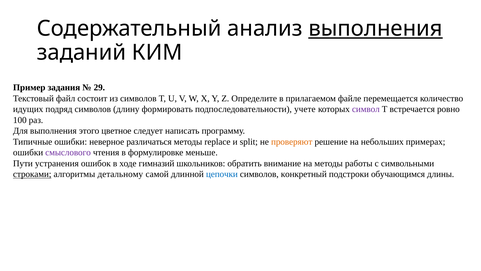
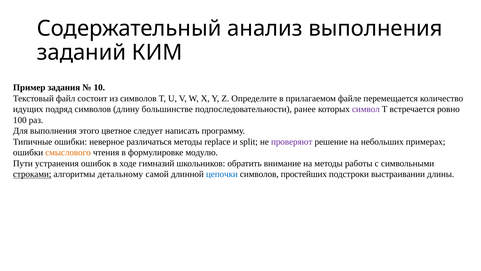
выполнения underline: present -> none (376, 29)
29: 29 -> 10 (99, 87)
формировать: формировать -> большинстве (167, 109)
учете: учете -> ранее (305, 109)
проверяют colour: orange -> purple (292, 142)
смыслового colour: purple -> orange (68, 152)
меньше: меньше -> модулю (202, 152)
конкретный: конкретный -> простейших (304, 174)
обучающимся: обучающимся -> выстраивании (398, 174)
